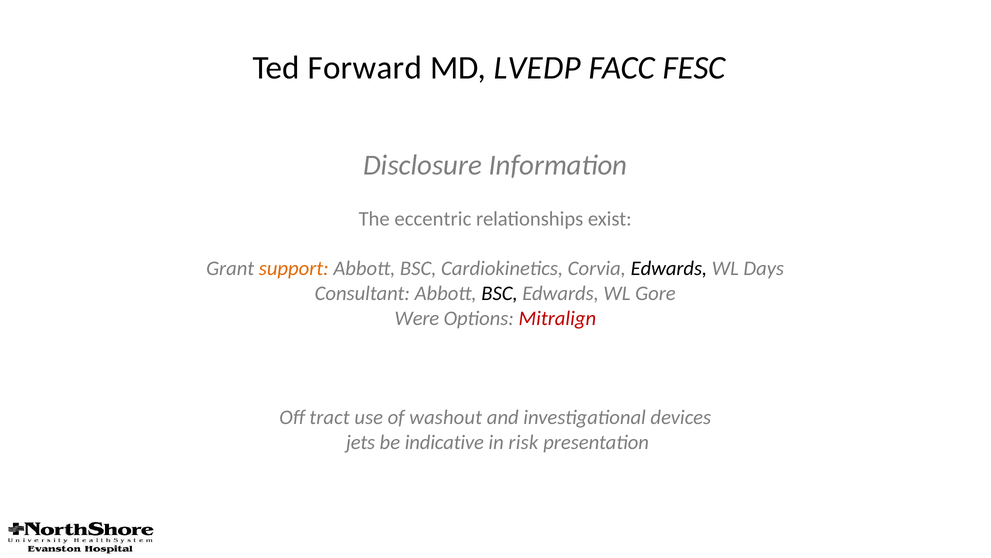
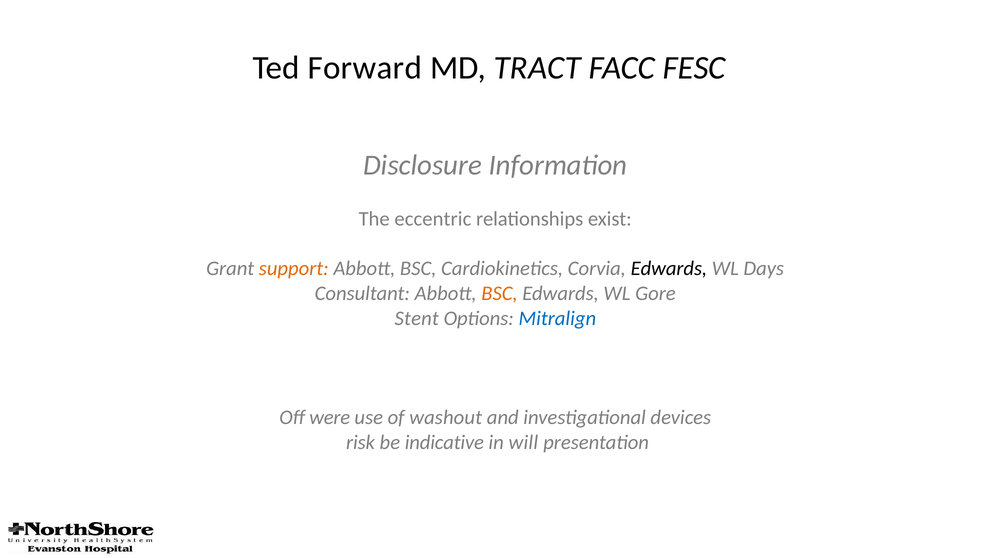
LVEDP: LVEDP -> TRACT (537, 68)
BSC colour: black -> orange (500, 293)
Were: Were -> Stent (417, 318)
Mitralign colour: red -> blue (557, 318)
tract: tract -> were (330, 417)
jets: jets -> risk (361, 442)
risk: risk -> will (523, 442)
